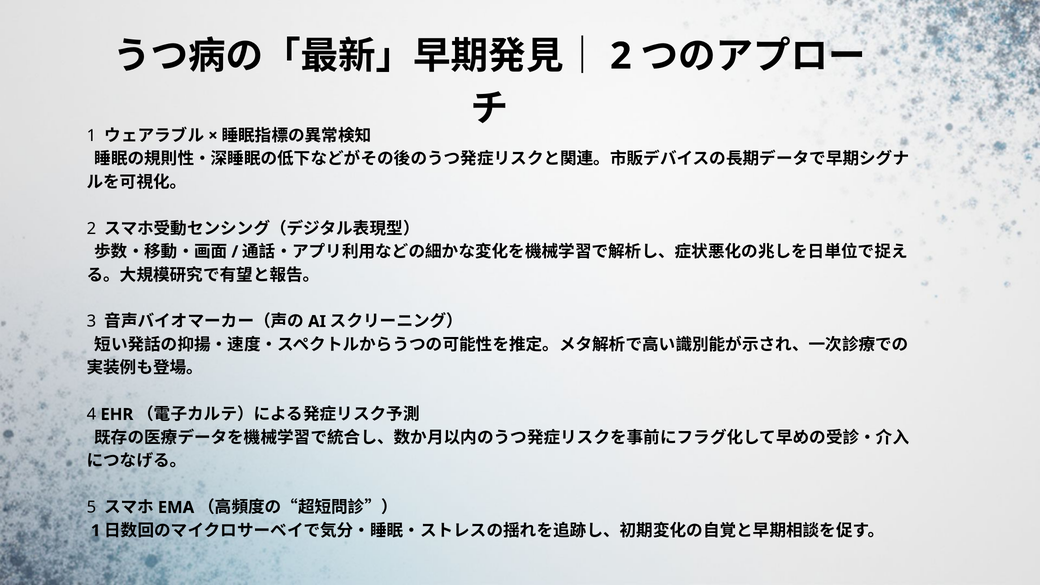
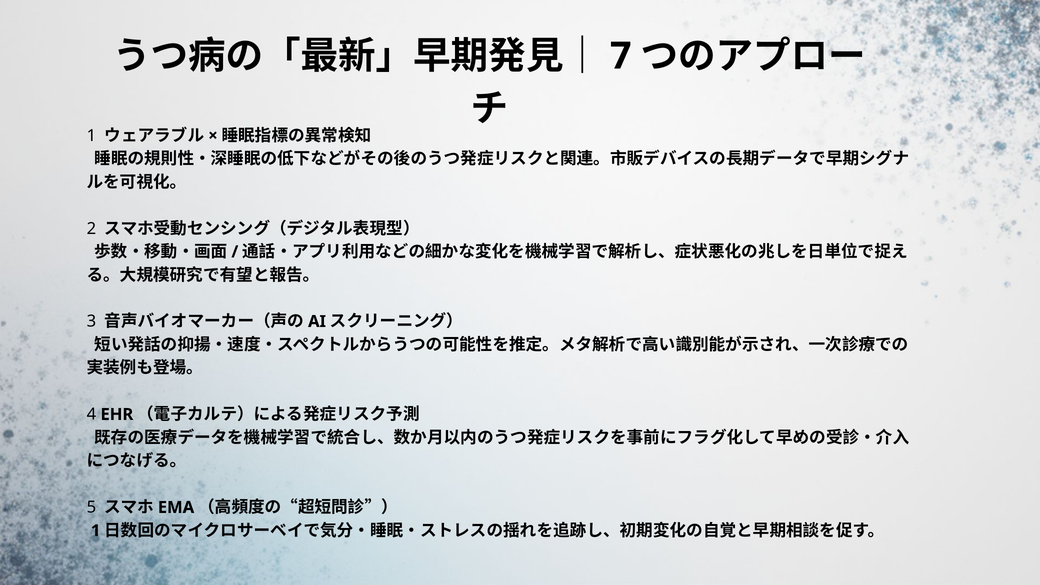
2: 2 -> 7 (621, 56)
